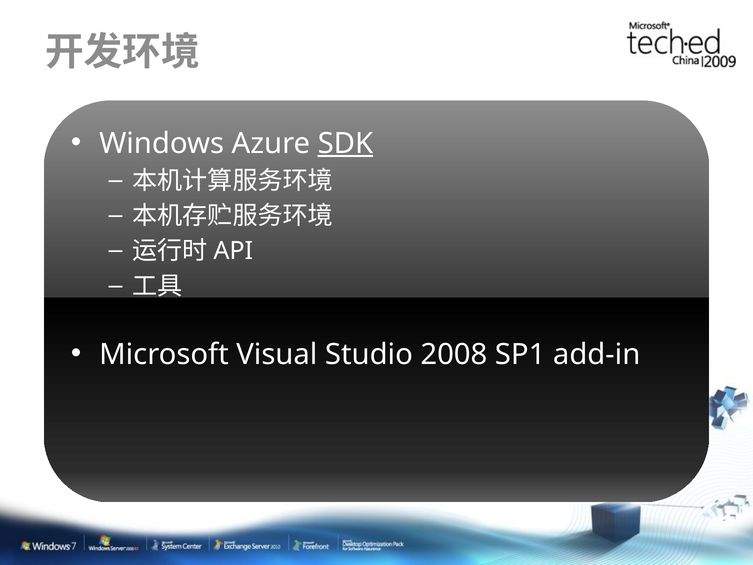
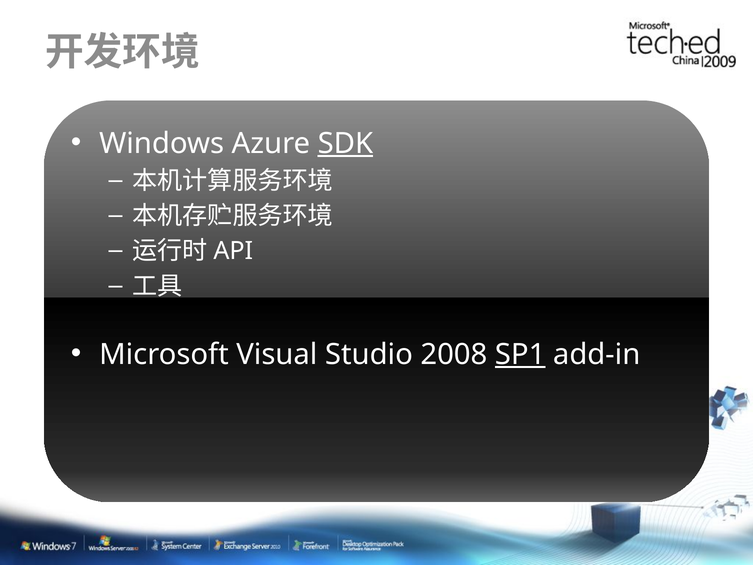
SP1 underline: none -> present (520, 354)
